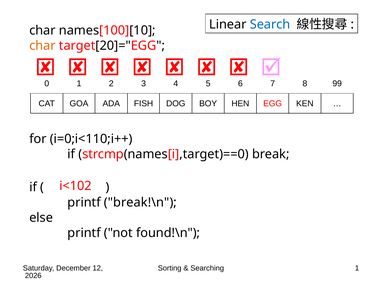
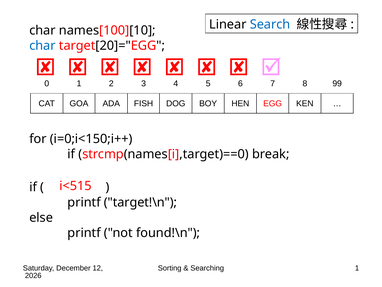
char colour: orange -> blue (42, 46)
i=0;i<110;i++: i=0;i<110;i++ -> i=0;i<150;i++ (91, 139)
i<102: i<102 -> i<515 (75, 186)
break!\n: break!\n -> target!\n (140, 202)
